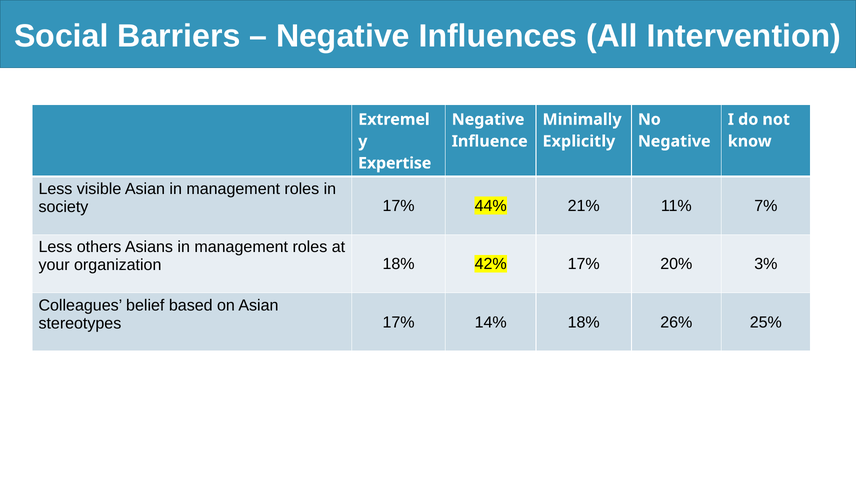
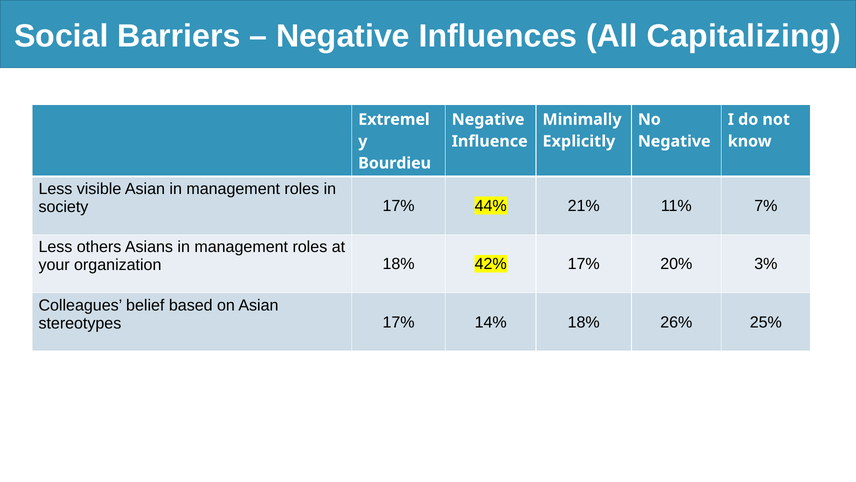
Intervention: Intervention -> Capitalizing (744, 36)
Expertise: Expertise -> Bourdieu (395, 163)
